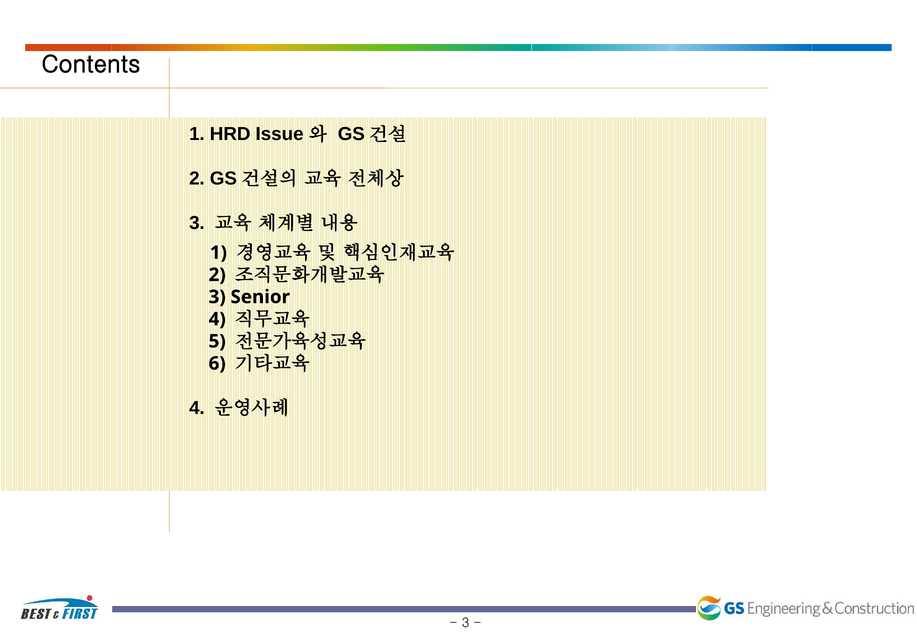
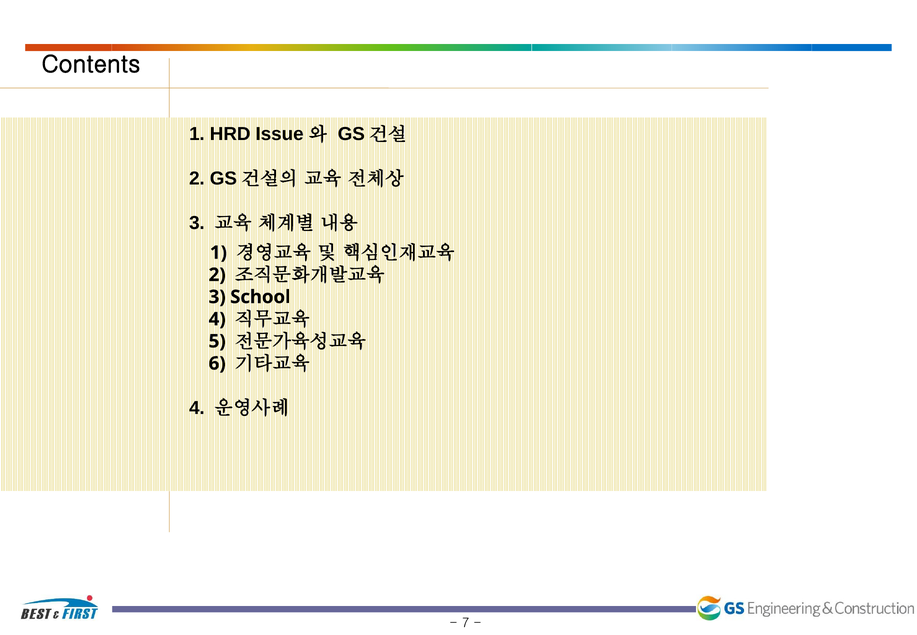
Senior: Senior -> School (260, 297)
3: 3 -> 7 (466, 623)
